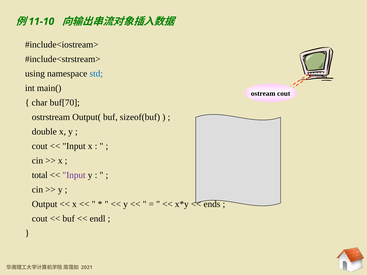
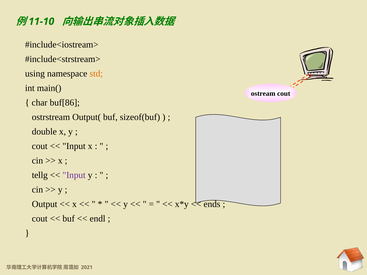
std colour: blue -> orange (96, 74)
buf[70: buf[70 -> buf[86 (65, 103)
total: total -> tellg (40, 175)
